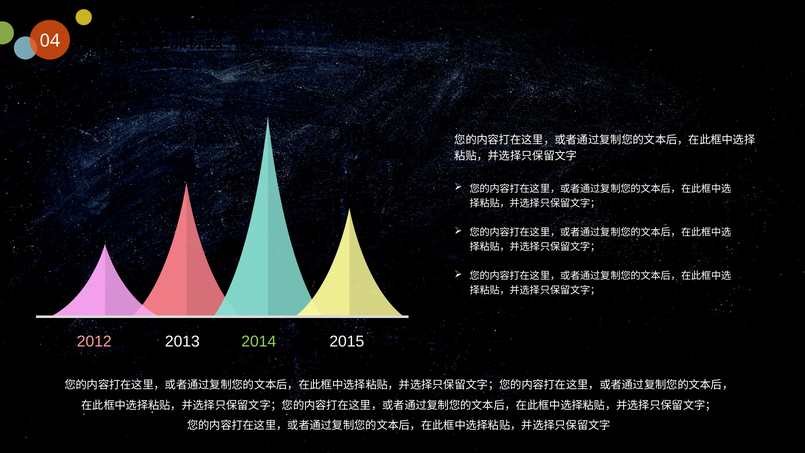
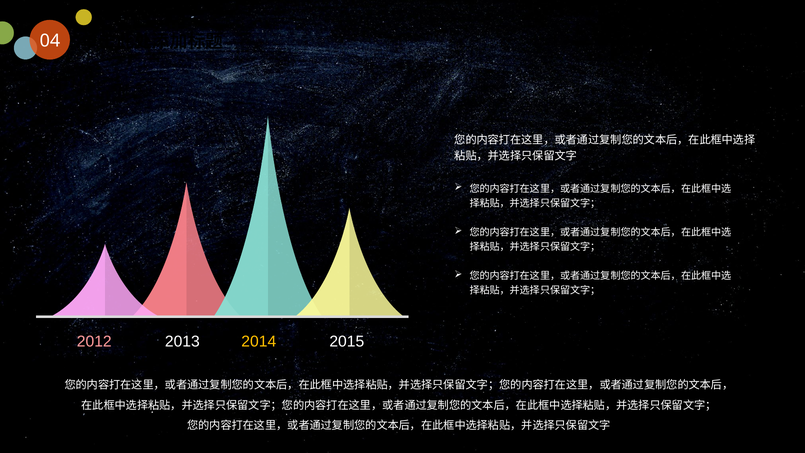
2014 colour: light green -> yellow (259, 341)
